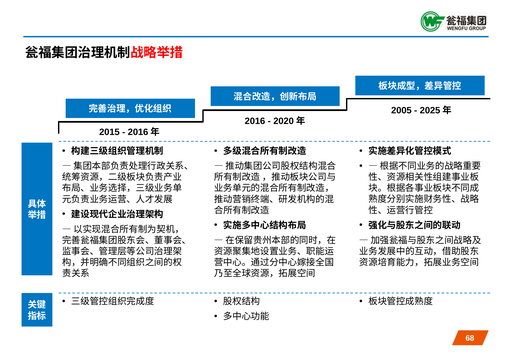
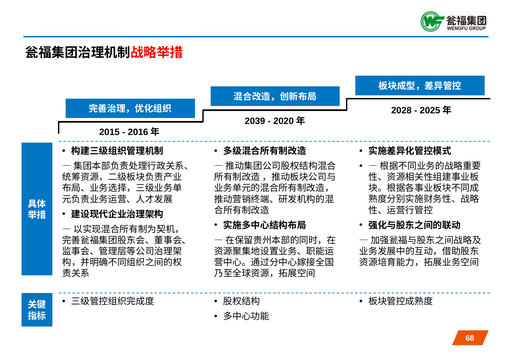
2005: 2005 -> 2028 (401, 110)
2016: 2016 -> 2039 (255, 121)
